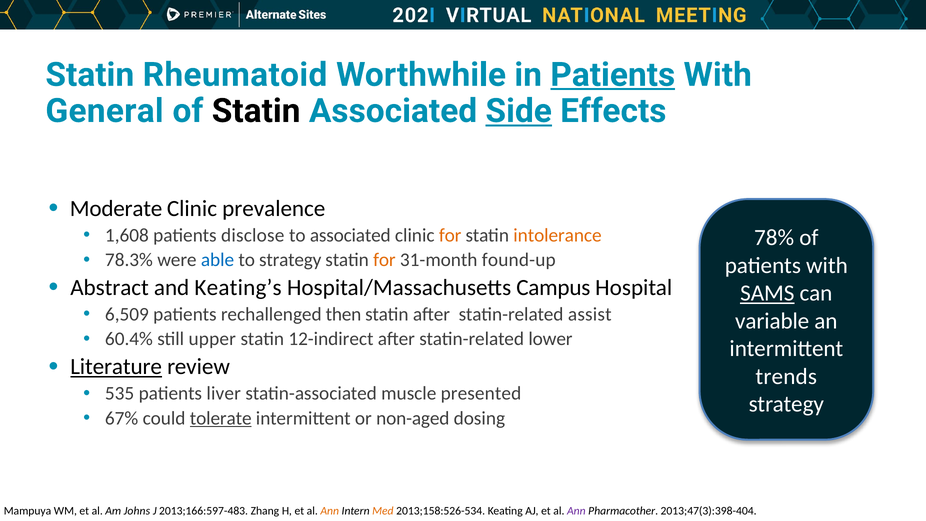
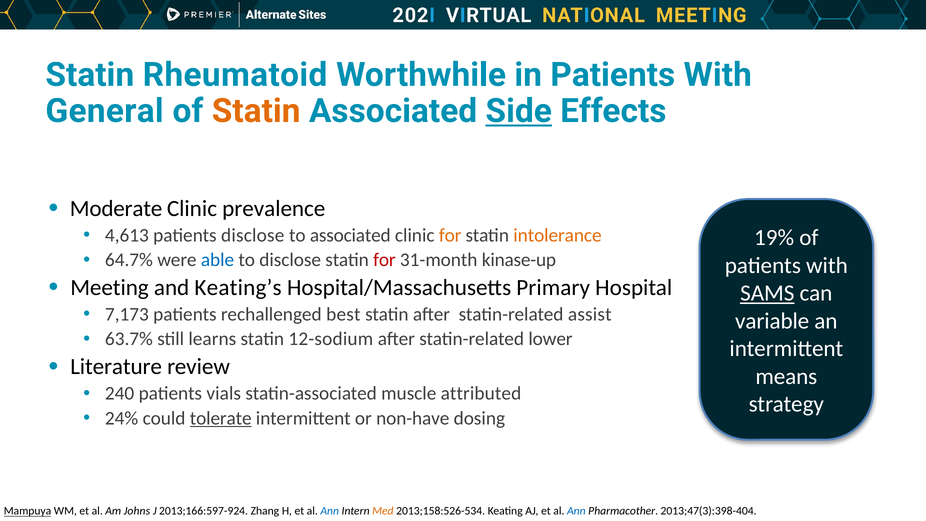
Patients underline: present -> none (613, 75)
Statin colour: black -> orange (256, 111)
1,608: 1,608 -> 4,613 (127, 235)
78%: 78% -> 19% (774, 238)
78.3%: 78.3% -> 64.7% (129, 260)
to strategy: strategy -> disclose (290, 260)
for colour: orange -> red (384, 260)
found-up: found-up -> kinase-up (519, 260)
Abstract: Abstract -> Meeting (109, 288)
Campus: Campus -> Primary (553, 288)
6,509: 6,509 -> 7,173 (127, 314)
then: then -> best (343, 314)
60.4%: 60.4% -> 63.7% (129, 339)
upper: upper -> learns (212, 339)
12-indirect: 12-indirect -> 12-sodium (331, 339)
Literature underline: present -> none (116, 367)
trends: trends -> means (786, 376)
535: 535 -> 240 (120, 393)
liver: liver -> vials (224, 393)
presented: presented -> attributed (481, 393)
67%: 67% -> 24% (122, 418)
non-aged: non-aged -> non-have (413, 418)
Mampuya underline: none -> present (27, 511)
2013;166:597-483: 2013;166:597-483 -> 2013;166:597-924 (204, 511)
Ann colour: orange -> blue (330, 511)
Ann colour: purple -> blue (576, 511)
